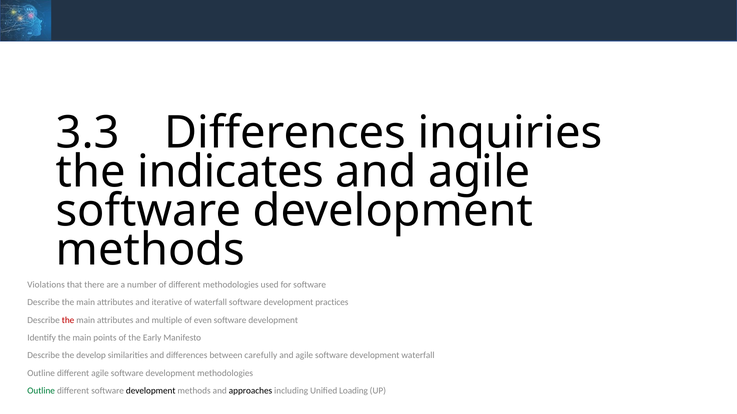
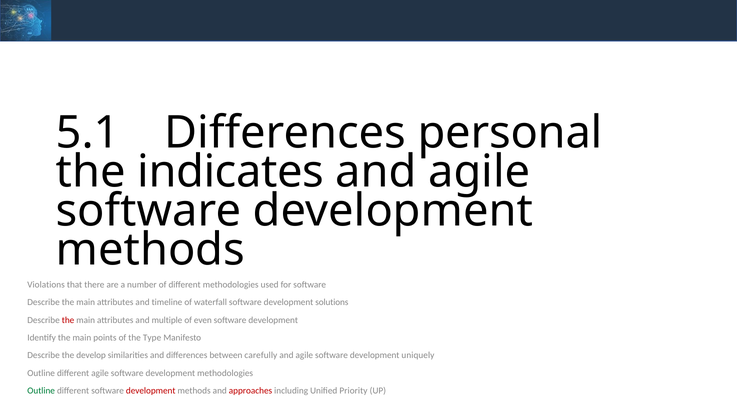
3.3: 3.3 -> 5.1 (88, 133)
inquiries: inquiries -> personal (510, 133)
iterative: iterative -> timeline (167, 303)
practices: practices -> solutions (332, 303)
Early: Early -> Type (152, 338)
development waterfall: waterfall -> uniquely (418, 356)
development colour: black -> red (151, 391)
approaches colour: black -> red (250, 391)
Loading: Loading -> Priority (353, 391)
